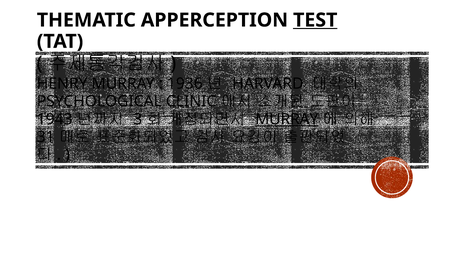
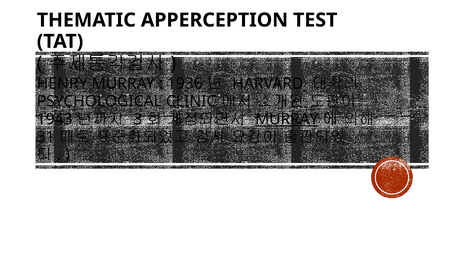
TEST underline: present -> none (315, 20)
